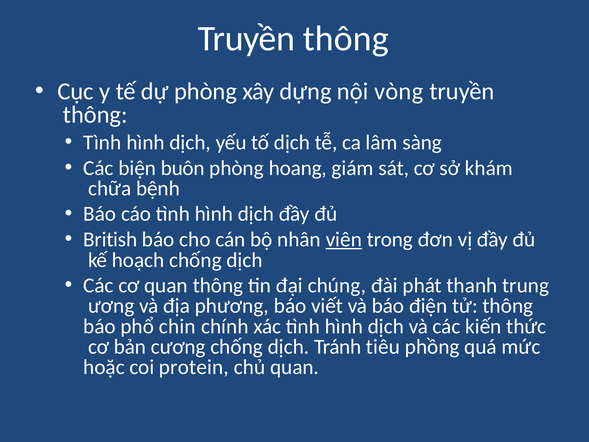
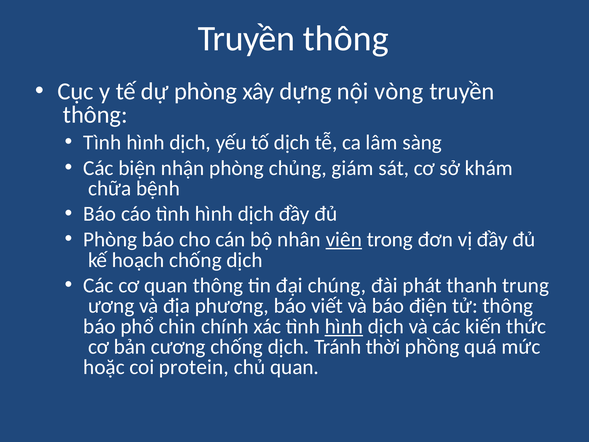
buôn: buôn -> nhận (183, 168)
hoang: hoang -> chủng (298, 168)
British: British -> Phòng (110, 239)
hình underline: none -> present (344, 326)
tiêu: tiêu -> thời (383, 347)
